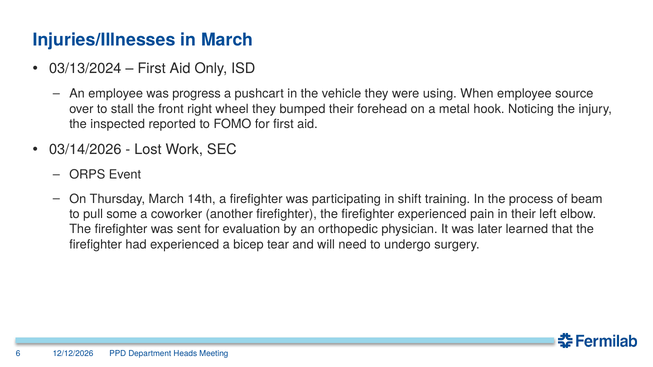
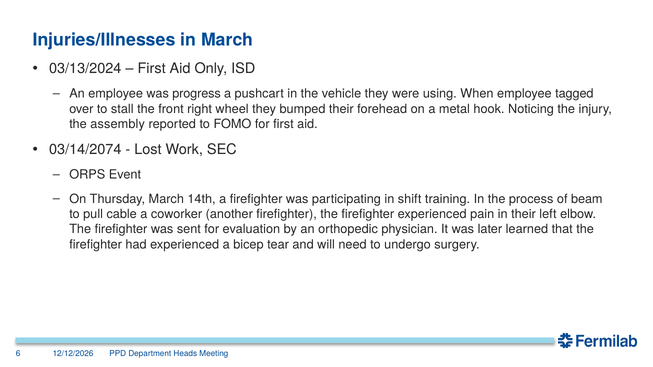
source: source -> tagged (574, 94)
inspected: inspected -> assembly (118, 124)
03/14/2026: 03/14/2026 -> 03/14/2074 (85, 150)
some: some -> cable (122, 214)
